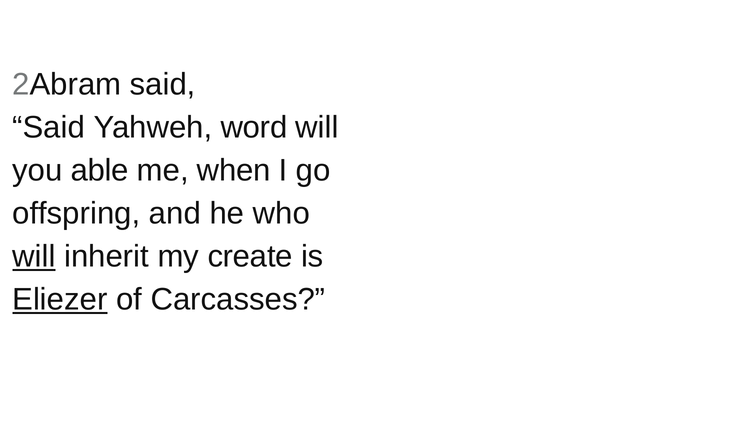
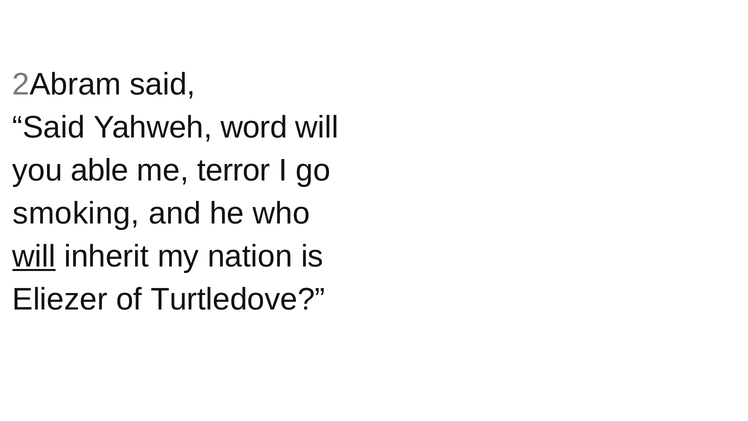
when: when -> terror (234, 171)
offspring: offspring -> smoking (76, 214)
create: create -> nation (250, 257)
Eliezer underline: present -> none (60, 300)
Carcasses: Carcasses -> Turtledove (238, 300)
